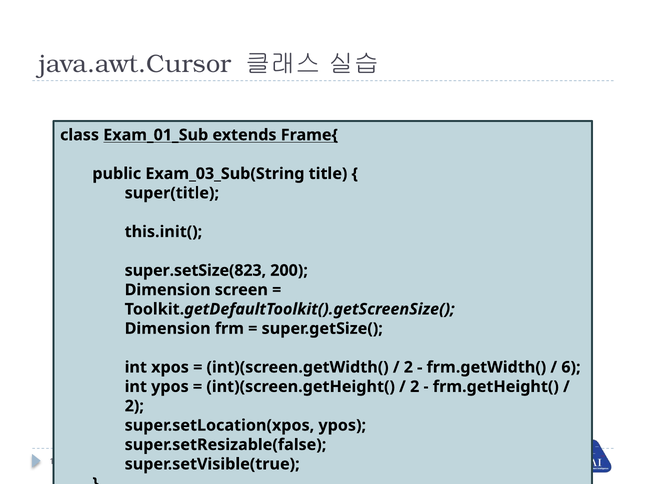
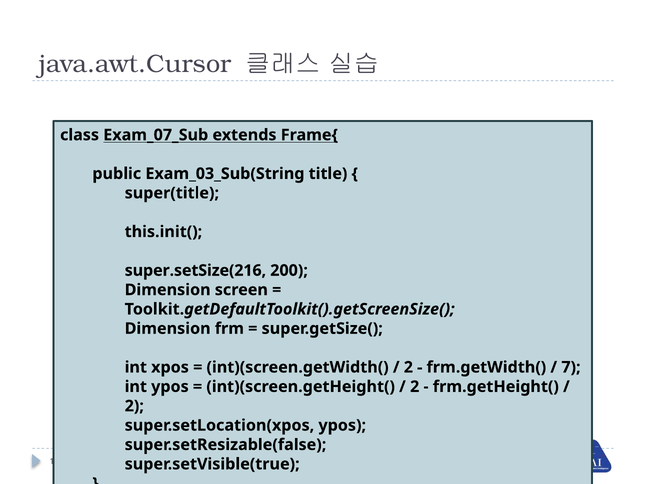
Exam_01_Sub: Exam_01_Sub -> Exam_07_Sub (156, 135)
super.setSize(823: super.setSize(823 -> super.setSize(216 (195, 271)
6: 6 -> 7 (571, 368)
